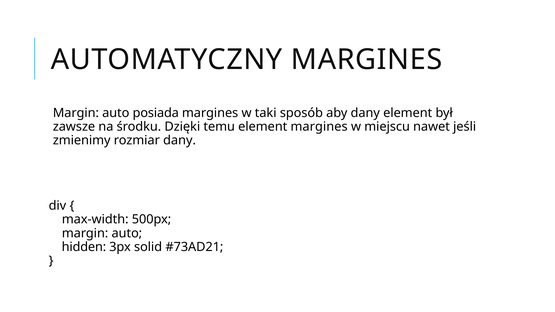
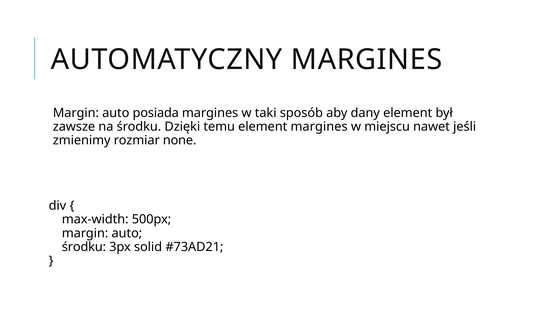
rozmiar dany: dany -> none (180, 140)
hidden: hidden -> środku (84, 247)
